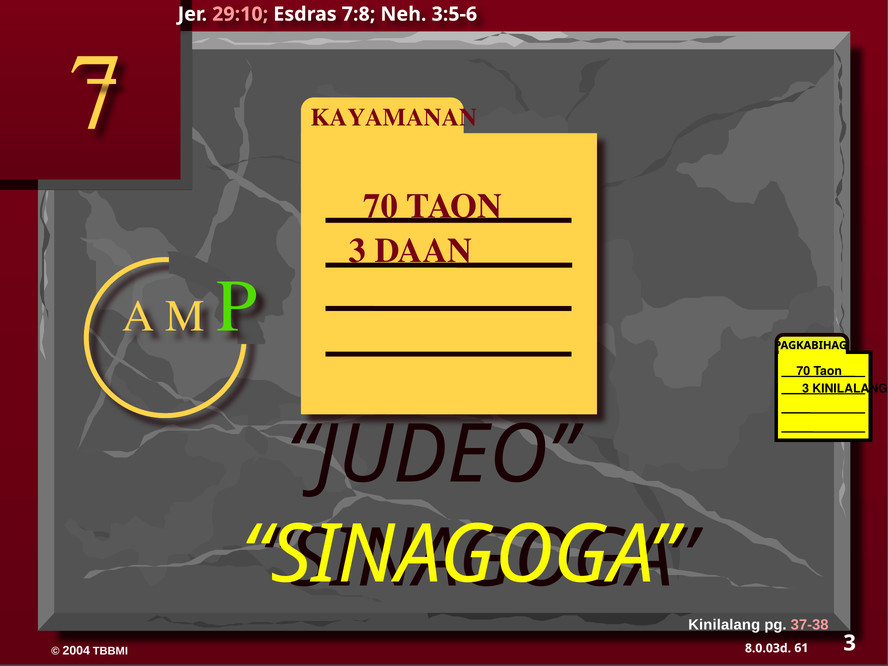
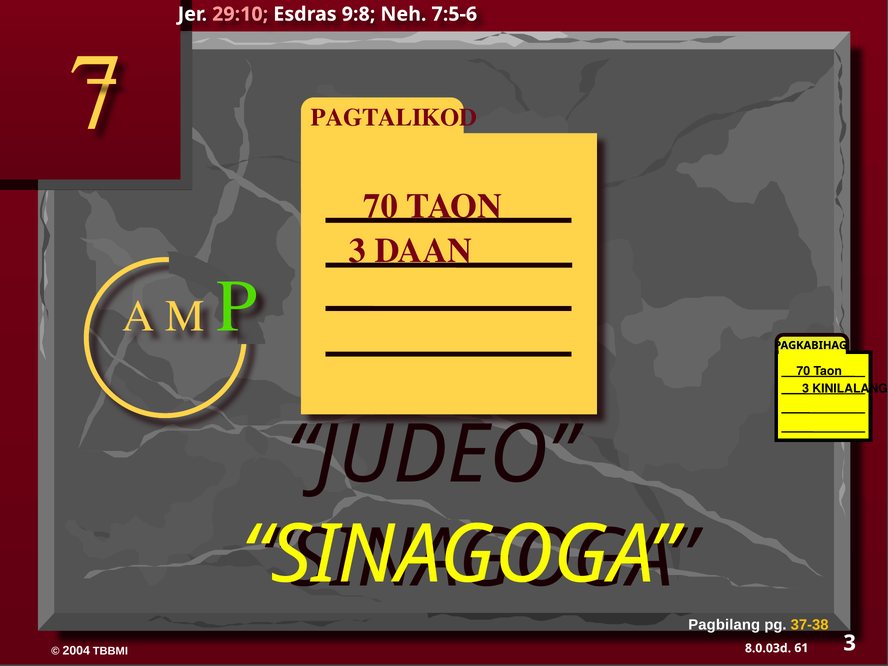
7:8: 7:8 -> 9:8 (359, 14)
3:5-6: 3:5-6 -> 7:5-6 (454, 14)
KAYAMANAN: KAYAMANAN -> PAGTALIKOD (394, 118)
Kinilalang: Kinilalang -> Pagbilang (724, 625)
37-38 colour: pink -> yellow (810, 625)
